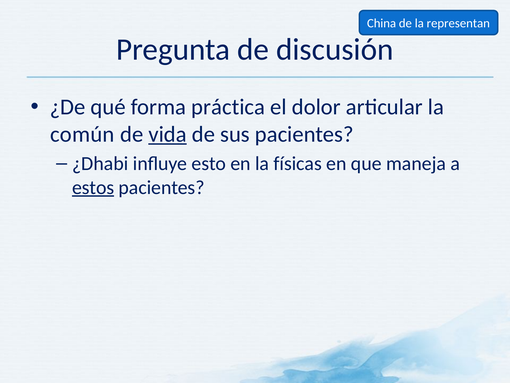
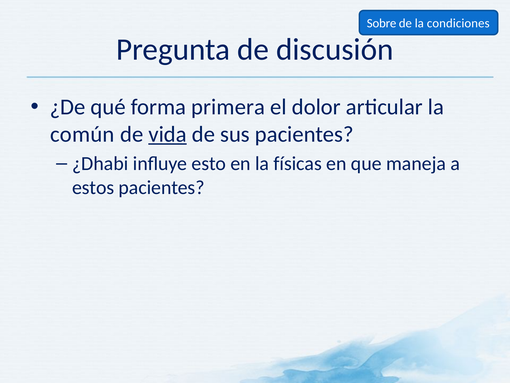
China: China -> Sobre (382, 23)
representan: representan -> condiciones (458, 23)
práctica: práctica -> primera (228, 107)
estos underline: present -> none (93, 187)
